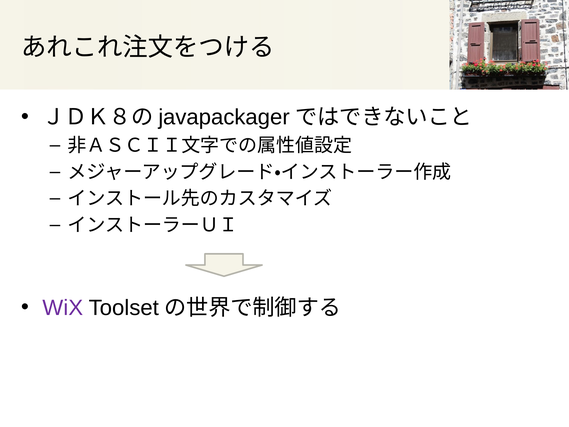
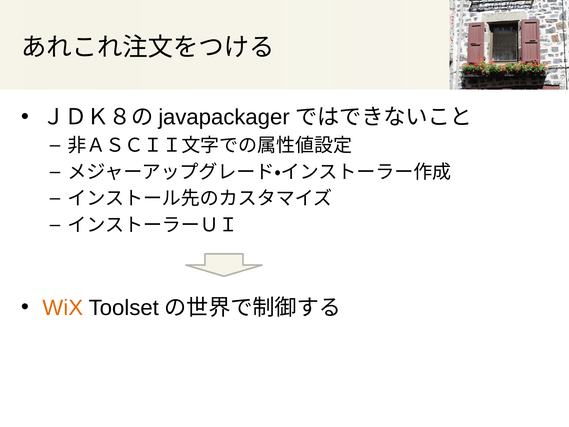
WiX colour: purple -> orange (63, 308)
